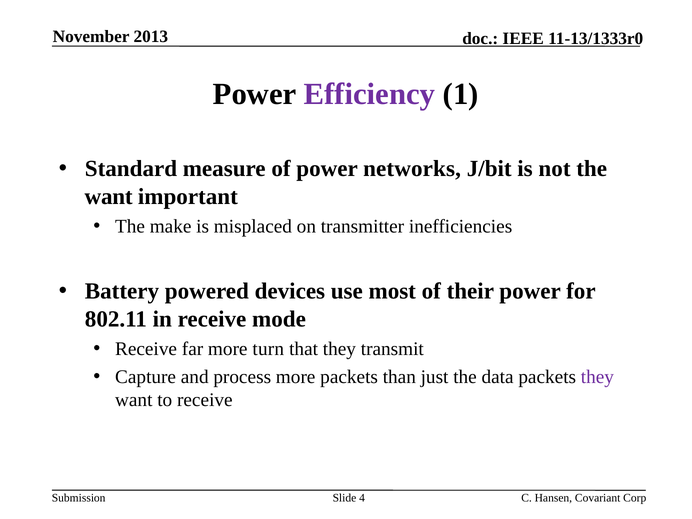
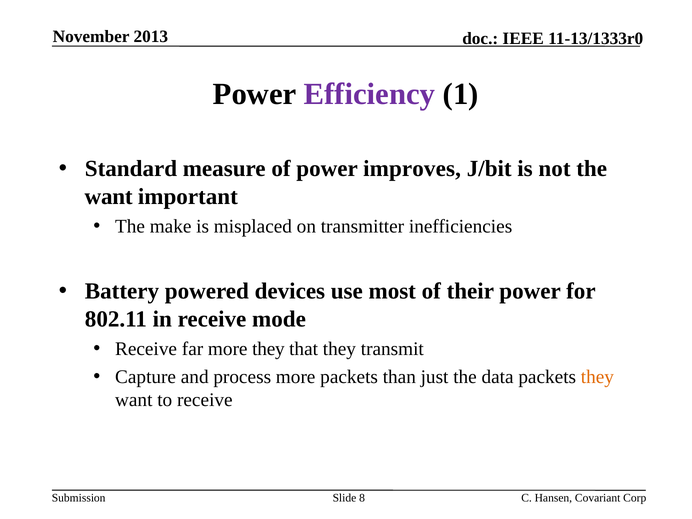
networks: networks -> improves (412, 169)
more turn: turn -> they (268, 349)
they colour: purple -> orange (597, 377)
4: 4 -> 8 (362, 498)
